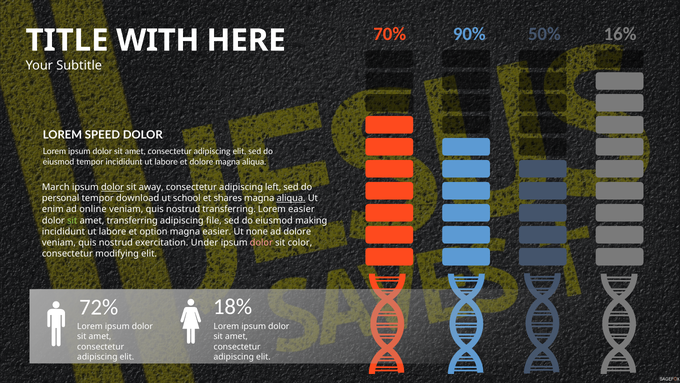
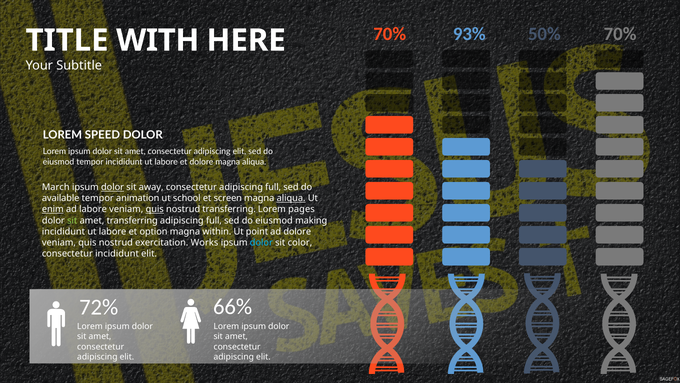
90%: 90% -> 93% (469, 34)
50% 16%: 16% -> 70% (620, 34)
consectetur adipiscing left: left -> full (273, 187)
personal: personal -> available (61, 198)
download: download -> animation (138, 198)
shares: shares -> screen (228, 198)
enim underline: none -> present (53, 209)
ad online: online -> labore (93, 209)
quis underline: none -> present (155, 209)
Lorem easier: easier -> pages (301, 209)
file: file -> full (214, 220)
magna easier: easier -> within (217, 231)
none: none -> point (257, 231)
Under: Under -> Works (205, 242)
dolor colour: pink -> light blue (261, 242)
consectetur modifying: modifying -> incididunt (117, 253)
18%: 18% -> 66% (233, 306)
